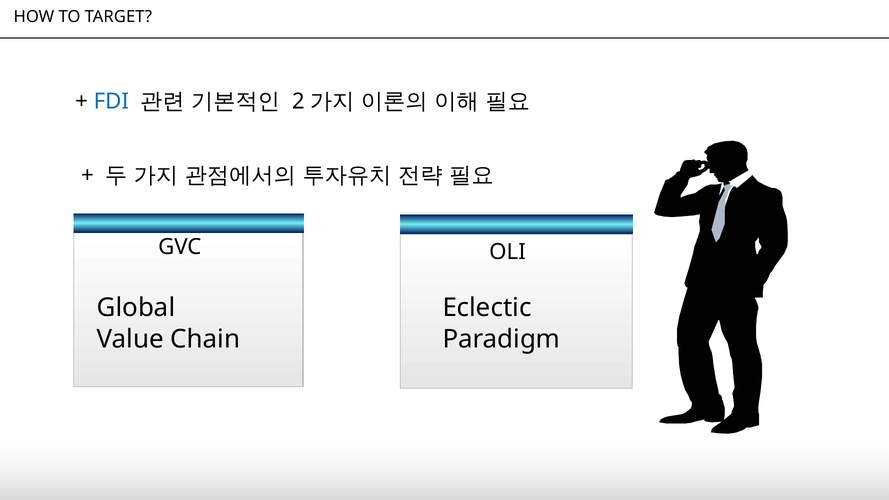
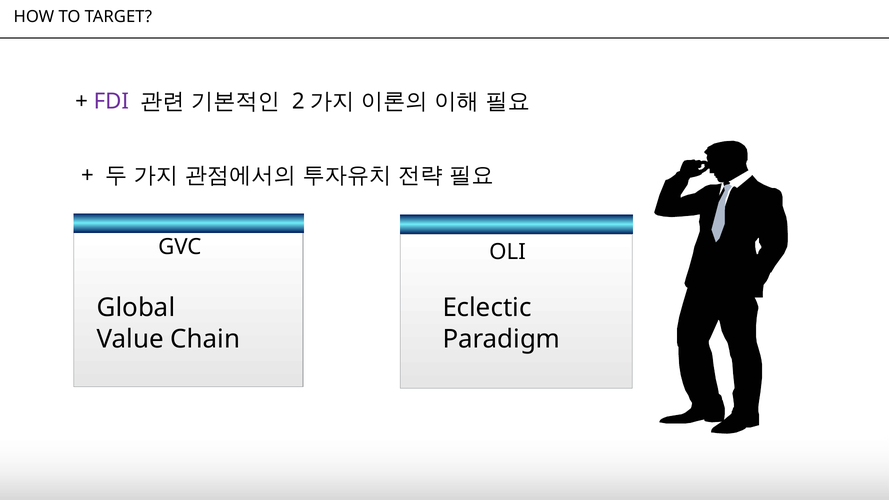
FDI colour: blue -> purple (111, 101)
